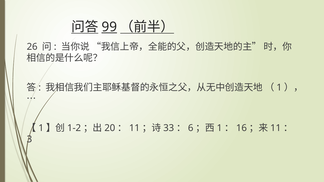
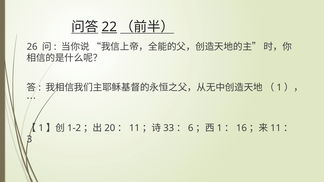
99: 99 -> 22 (109, 27)
